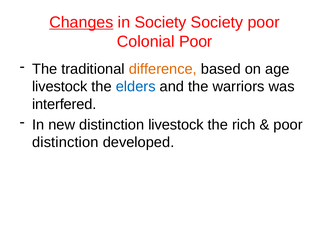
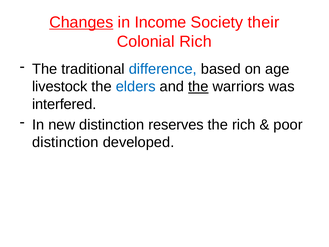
in Society: Society -> Income (161, 22)
Society poor: poor -> their (264, 22)
Colonial Poor: Poor -> Rich (196, 41)
difference colour: orange -> blue (163, 69)
the underline: none -> present (198, 87)
distinction livestock: livestock -> reserves (176, 125)
